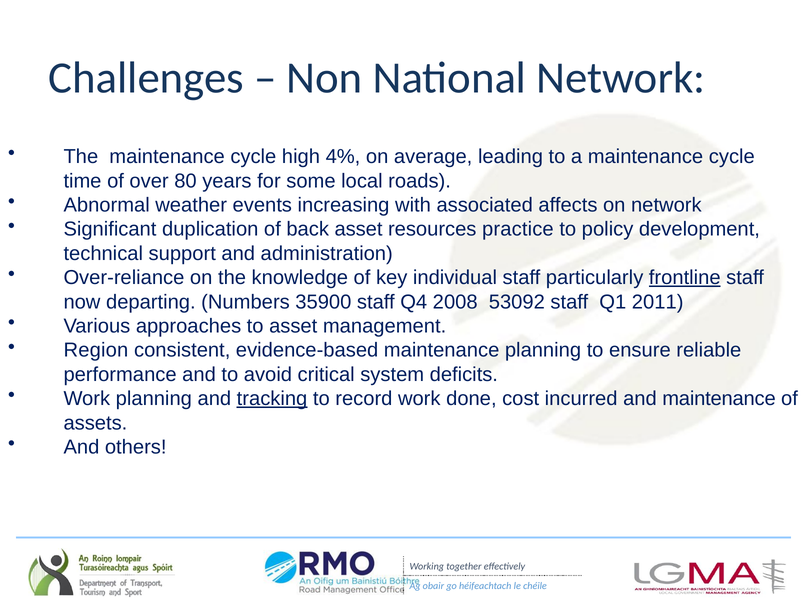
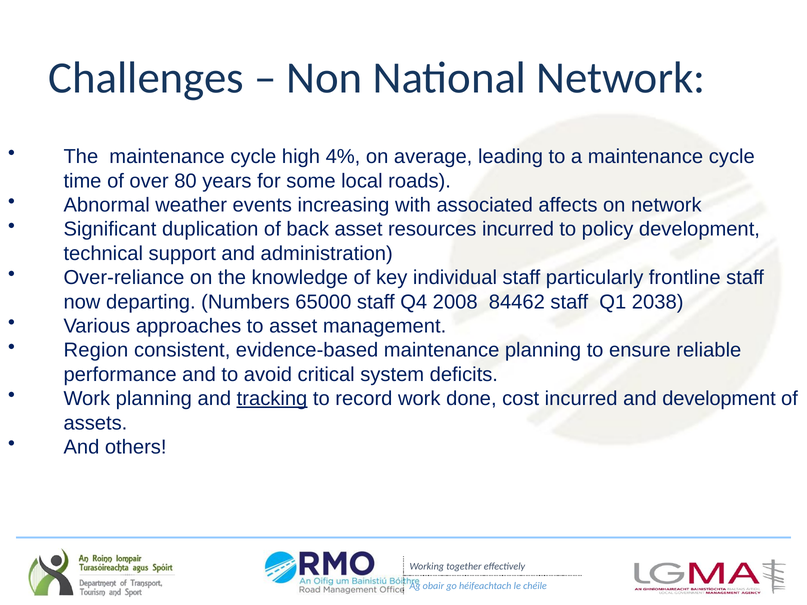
resources practice: practice -> incurred (518, 229)
frontline underline: present -> none (685, 278)
35900: 35900 -> 65000 (323, 302)
53092: 53092 -> 84462 (517, 302)
2011: 2011 -> 2038 (658, 302)
and maintenance: maintenance -> development (719, 399)
